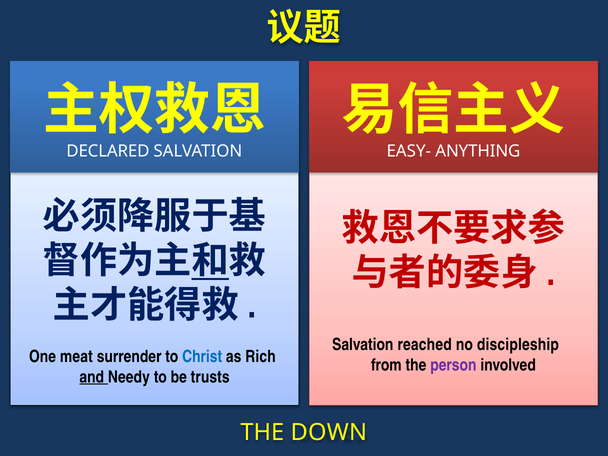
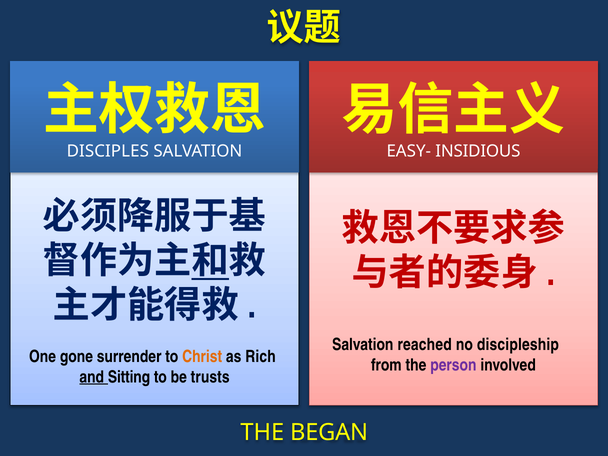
DECLARED: DECLARED -> DISCIPLES (108, 151)
ANYTHING: ANYTHING -> INSIDIOUS (478, 151)
meat: meat -> gone (76, 357)
Christ colour: blue -> orange (202, 357)
Needy: Needy -> Sitting (129, 377)
DOWN: DOWN -> BEGAN (329, 432)
